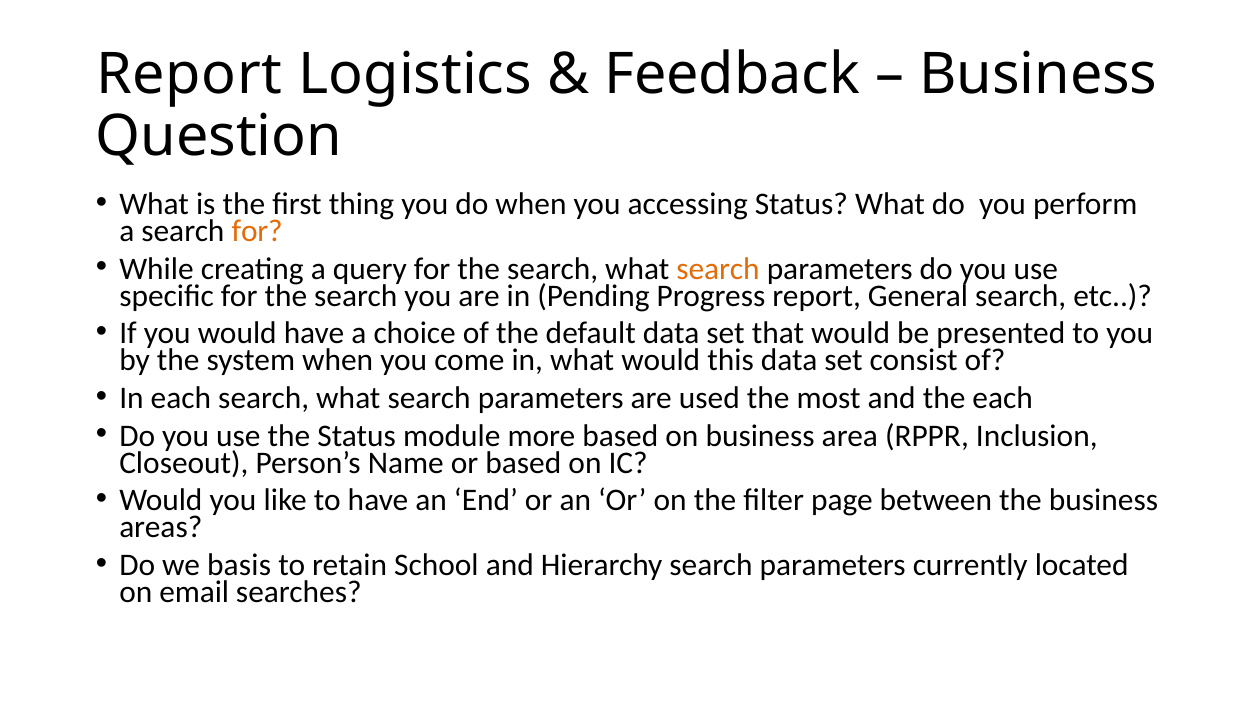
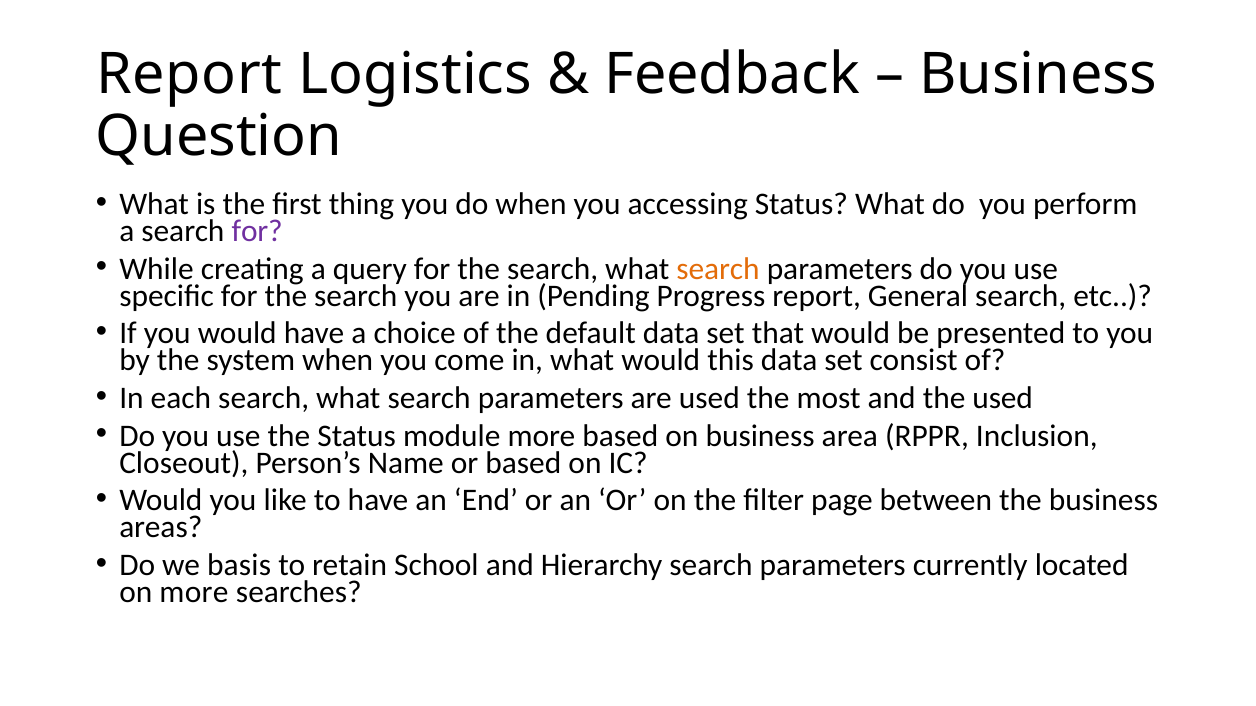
for colour: orange -> purple (257, 231)
the each: each -> used (1003, 398)
on email: email -> more (194, 593)
